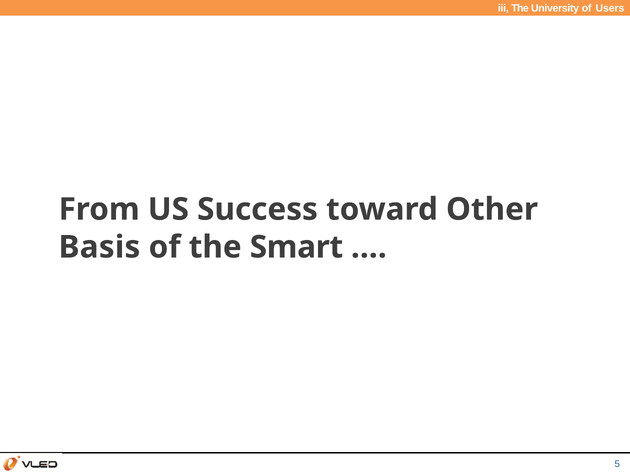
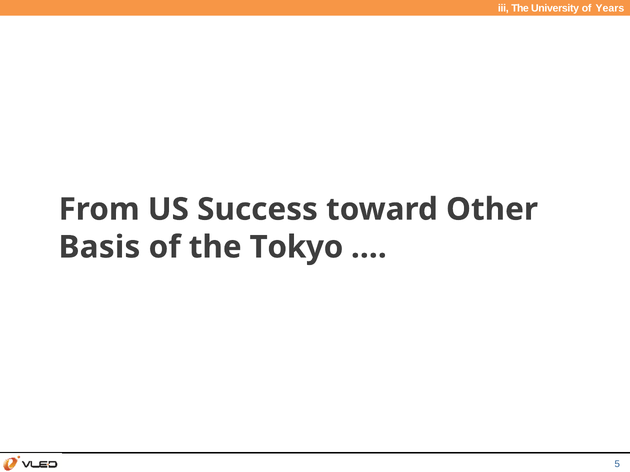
Users: Users -> Years (610, 8)
Smart: Smart -> Tokyo (296, 247)
